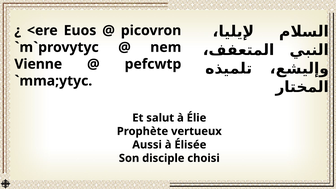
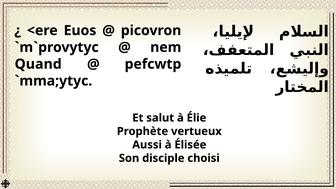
Vienne: Vienne -> Quand (38, 64)
